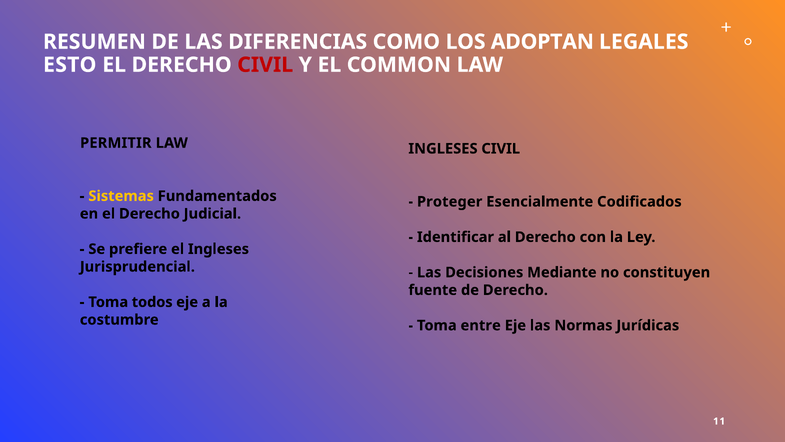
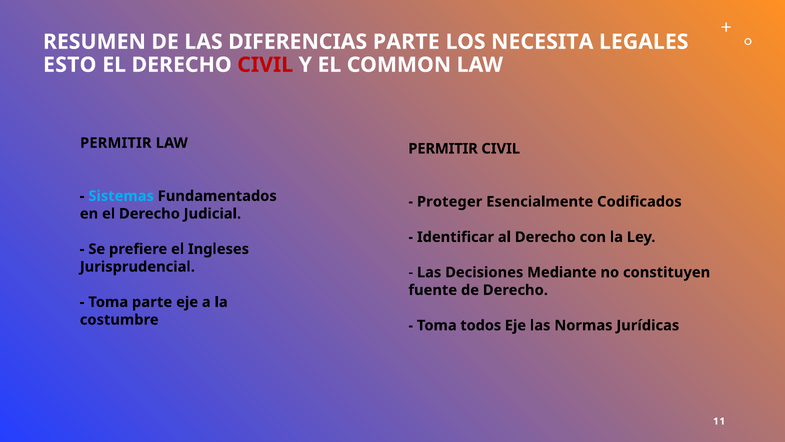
DIFERENCIAS COMO: COMO -> PARTE (406, 42)
ADOPTAN: ADOPTAN -> NECESITA (542, 42)
INGLESES: INGLESES -> PERMITIR (443, 149)
Sistemas colour: yellow -> light blue (121, 196)
Toma todos: todos -> parte (152, 302)
entre: entre -> todos (481, 325)
